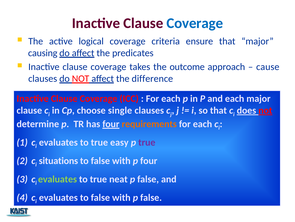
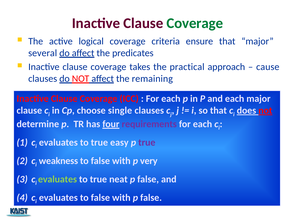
Coverage colour: blue -> green (195, 23)
causing: causing -> several (43, 53)
outcome: outcome -> practical (187, 67)
difference: difference -> remaining (152, 78)
requirements colour: orange -> purple (149, 124)
situations: situations -> weakness (58, 160)
p four: four -> very (149, 160)
